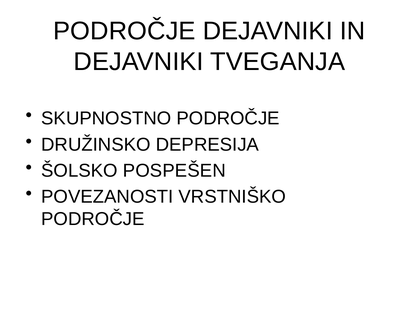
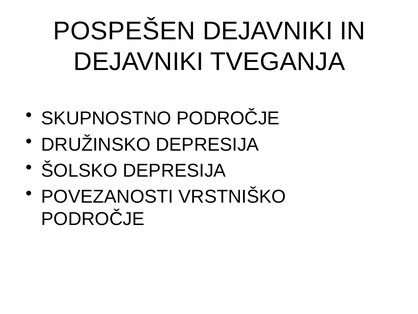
PODROČJE: PODROČJE -> POSPEŠEN (124, 31)
ŠOLSKO POSPEŠEN: POSPEŠEN -> DEPRESIJA (174, 170)
